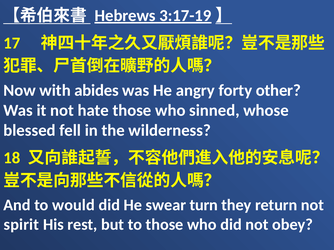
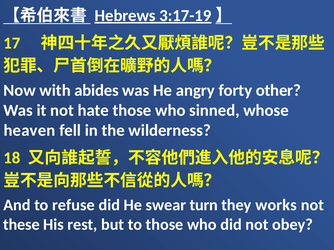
blessed: blessed -> heaven (29, 131)
would: would -> refuse (73, 205)
return: return -> works (276, 205)
spirit: spirit -> these (21, 225)
